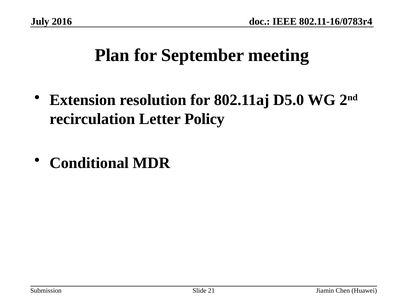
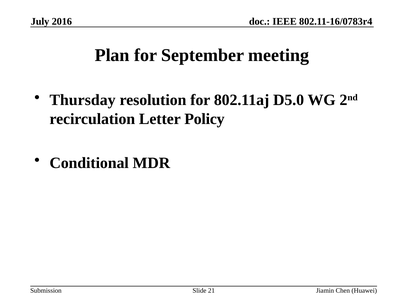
Extension: Extension -> Thursday (83, 100)
